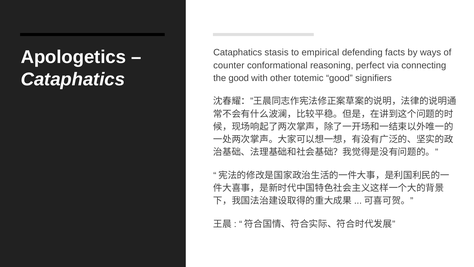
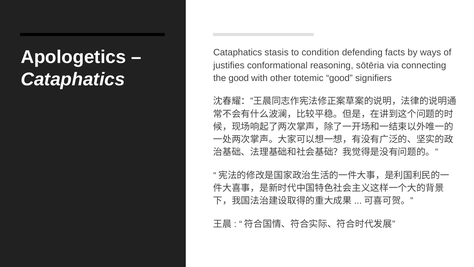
empirical: empirical -> condition (320, 52)
counter: counter -> justifies (229, 65)
perfect: perfect -> sōtēria (370, 65)
